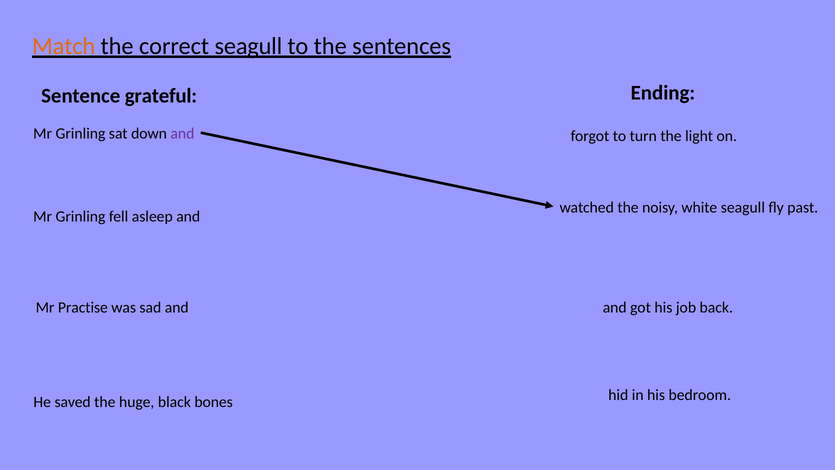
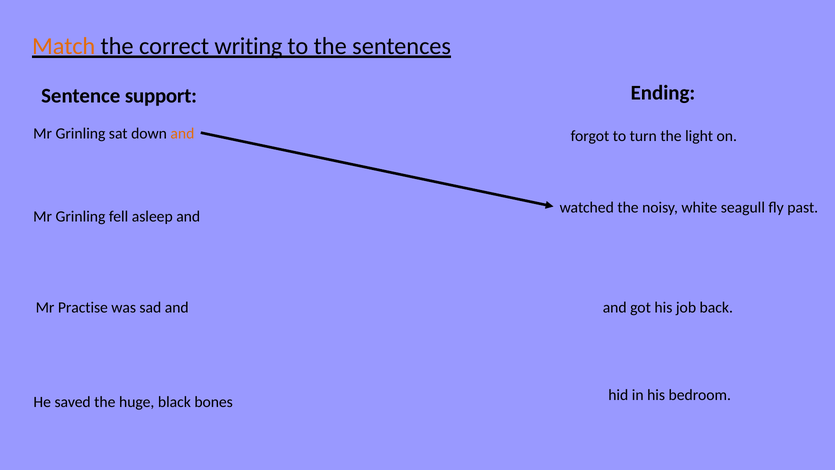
correct seagull: seagull -> writing (248, 46)
grateful: grateful -> support (161, 96)
and colour: purple -> orange (182, 134)
